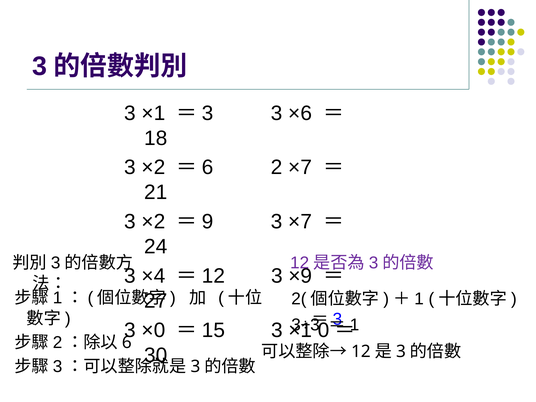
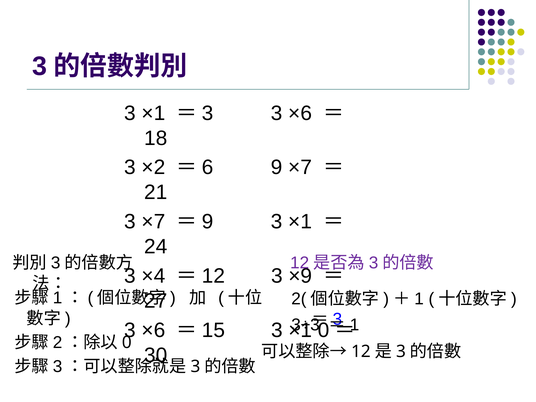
2: 2 -> 9 (277, 167)
×2: ×2 -> ×7 (153, 222)
×7: ×7 -> ×1 (300, 222)
×0: ×0 -> ×6 (153, 330)
6: 6 -> 0 (127, 342)
